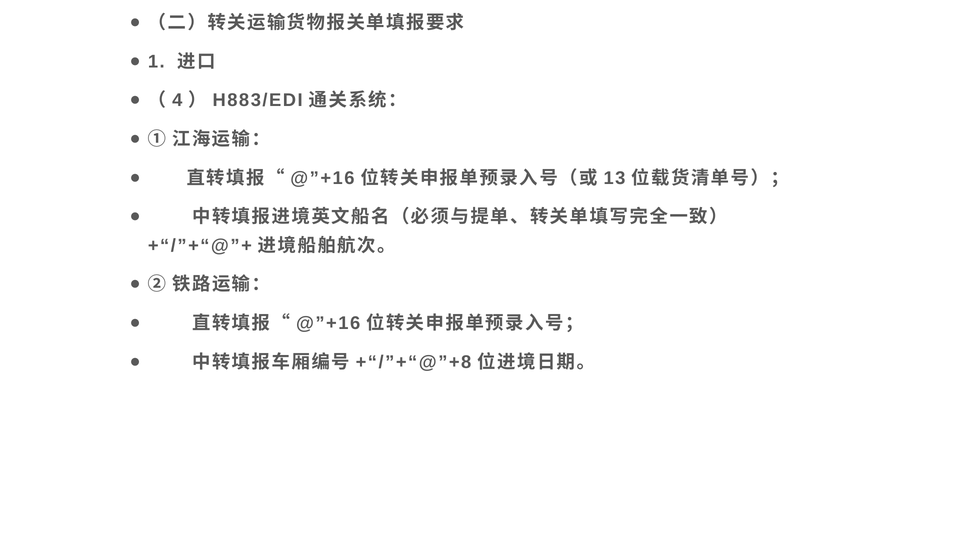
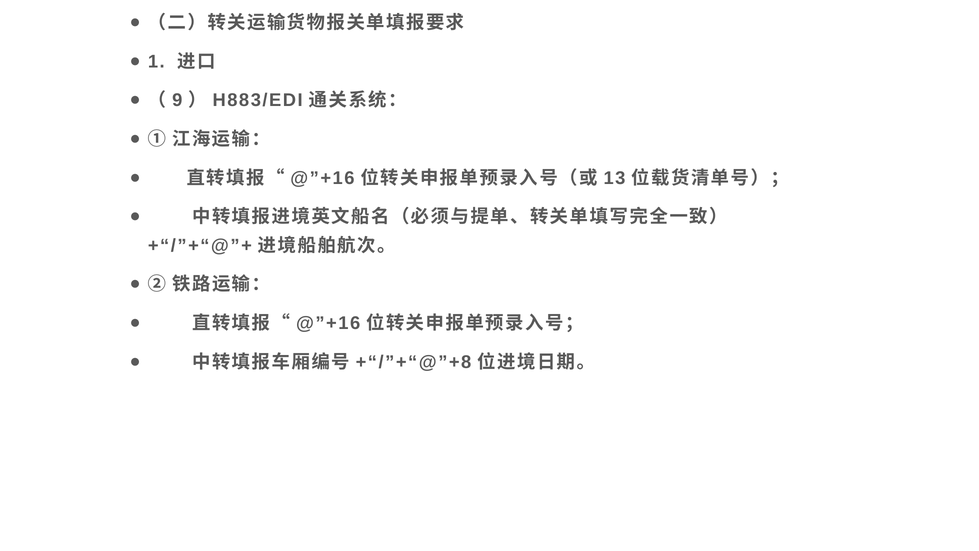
4: 4 -> 9 (177, 100)
